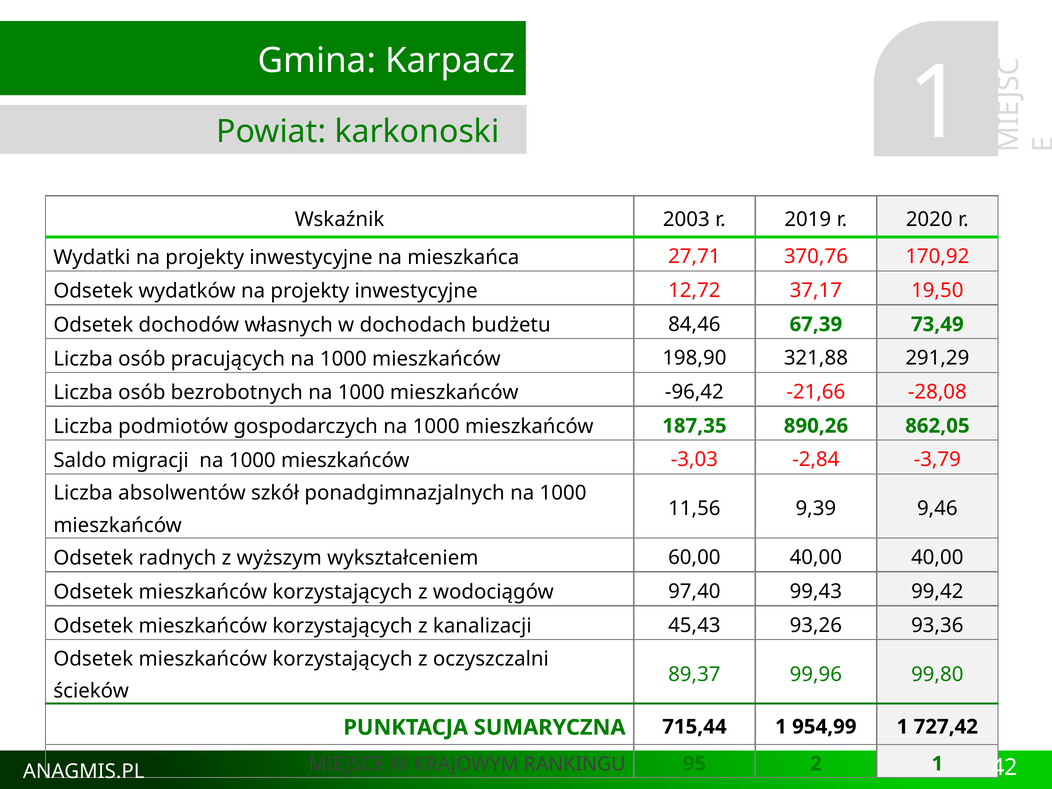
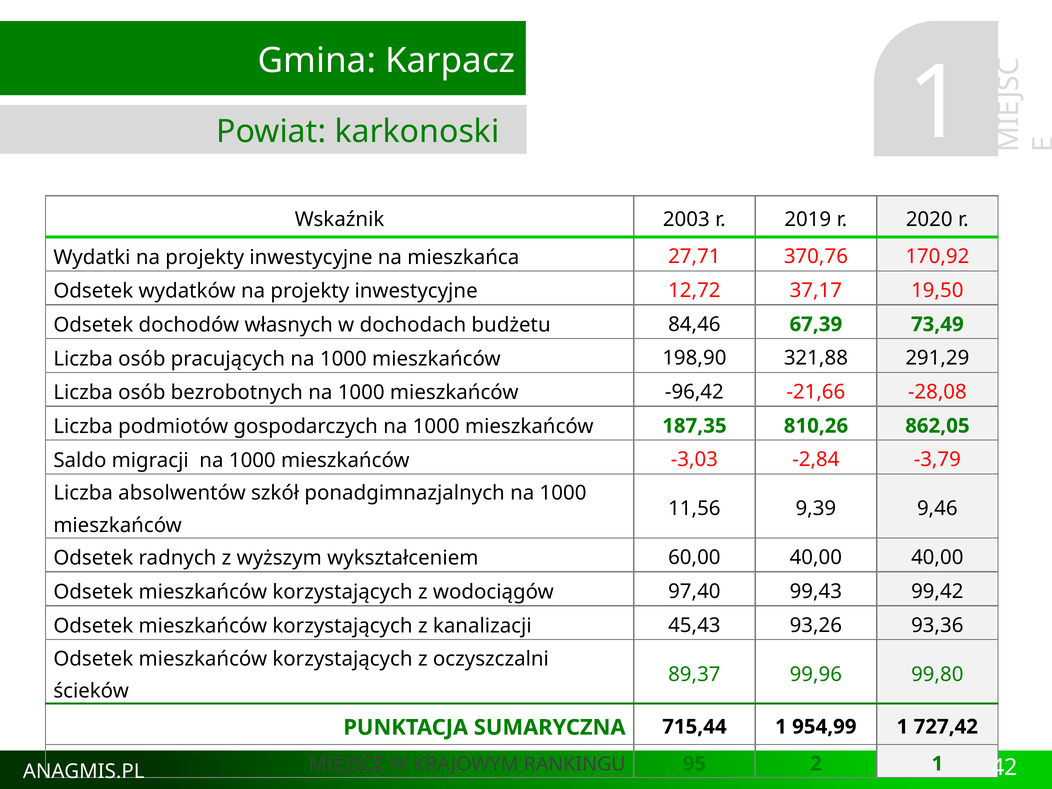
890,26: 890,26 -> 810,26 (816, 426)
